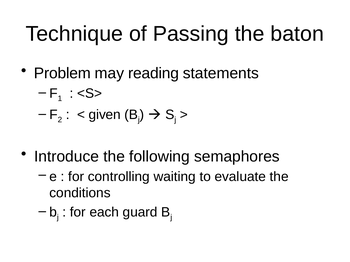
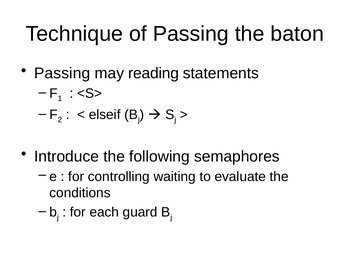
Problem: Problem -> Passing (62, 73)
given: given -> elseif (105, 115)
